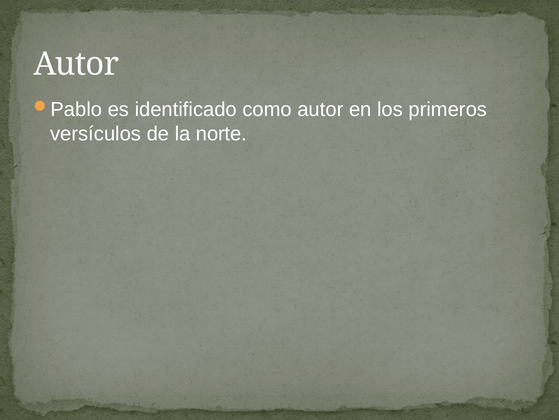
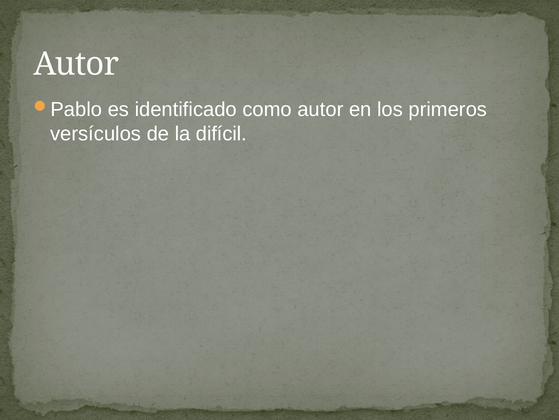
norte: norte -> difícil (221, 134)
